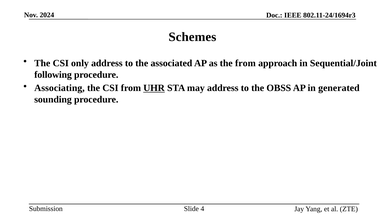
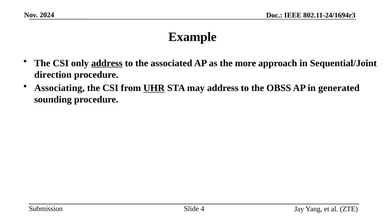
Schemes: Schemes -> Example (192, 37)
address underline: none -> present (107, 63)
the from: from -> more (246, 63)
following: following -> direction (53, 75)
